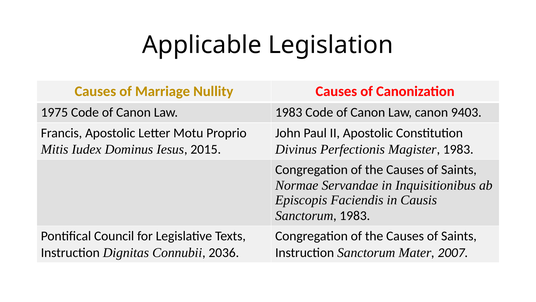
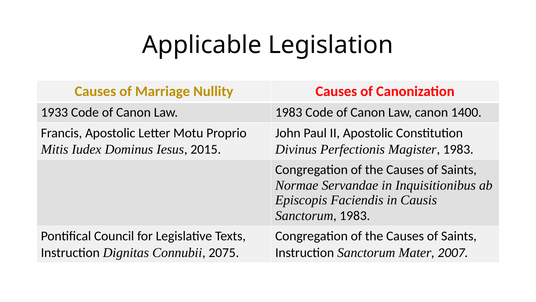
1975: 1975 -> 1933 (54, 112)
9403: 9403 -> 1400 (466, 112)
2036: 2036 -> 2075 (224, 252)
